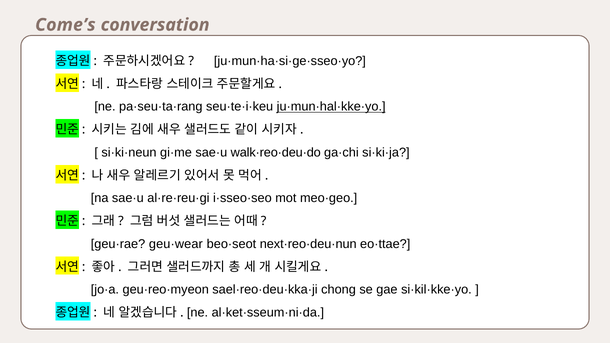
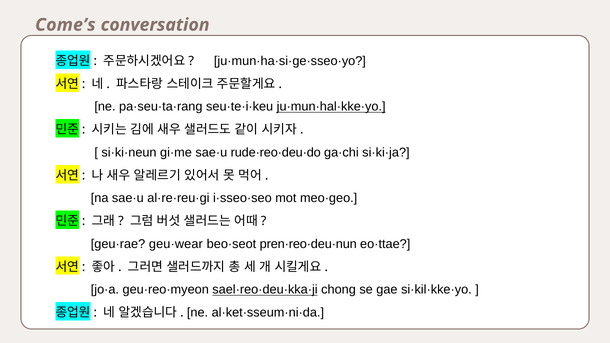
walk·reo·deu·do: walk·reo·deu·do -> rude·reo·deu·do (276, 153)
next·reo·deu·nun: next·reo·deu·nun -> pren·reo·deu·nun (308, 244)
sael·reo·deu·kka·ji underline: none -> present (265, 290)
